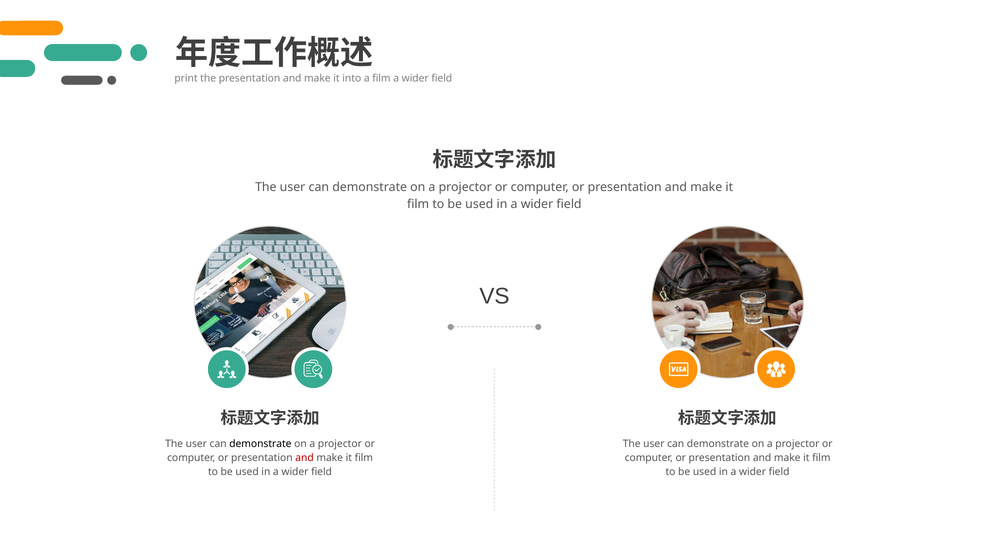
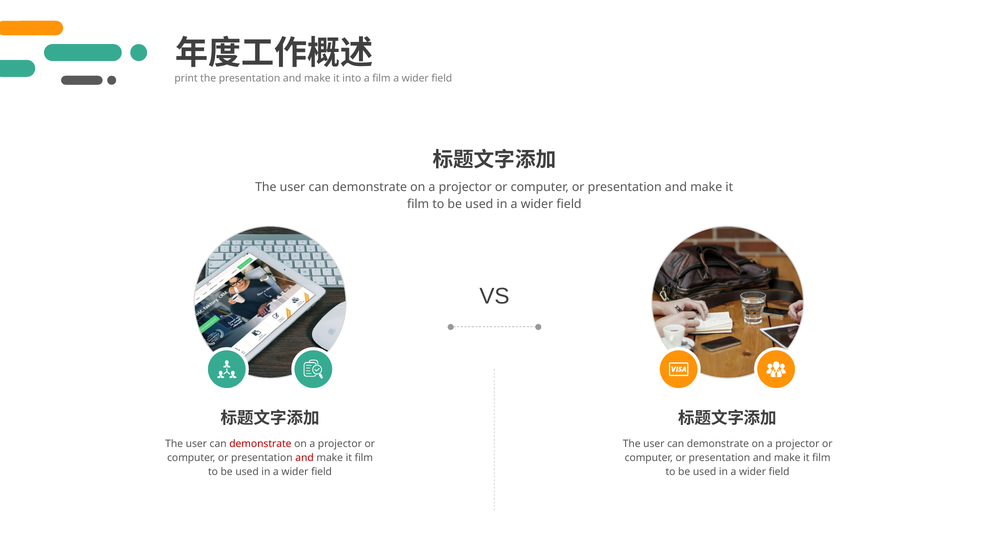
demonstrate colour: black -> red (260, 443)
